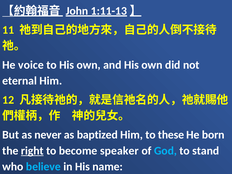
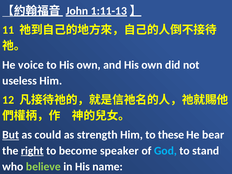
eternal: eternal -> useless (20, 81)
But underline: none -> present (11, 135)
never: never -> could (48, 135)
baptized: baptized -> strength (97, 135)
born: born -> bear (213, 135)
believe colour: light blue -> light green (43, 167)
